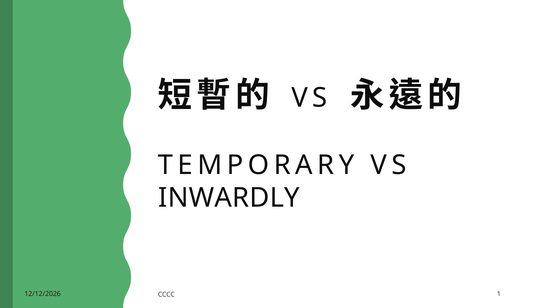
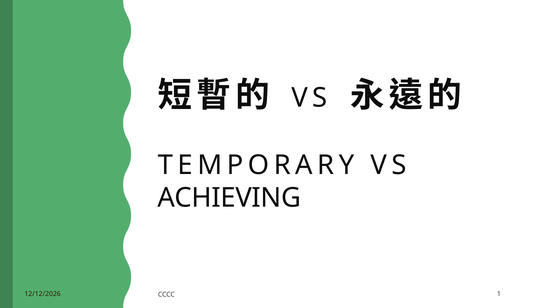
INWARDLY: INWARDLY -> ACHIEVING (229, 198)
